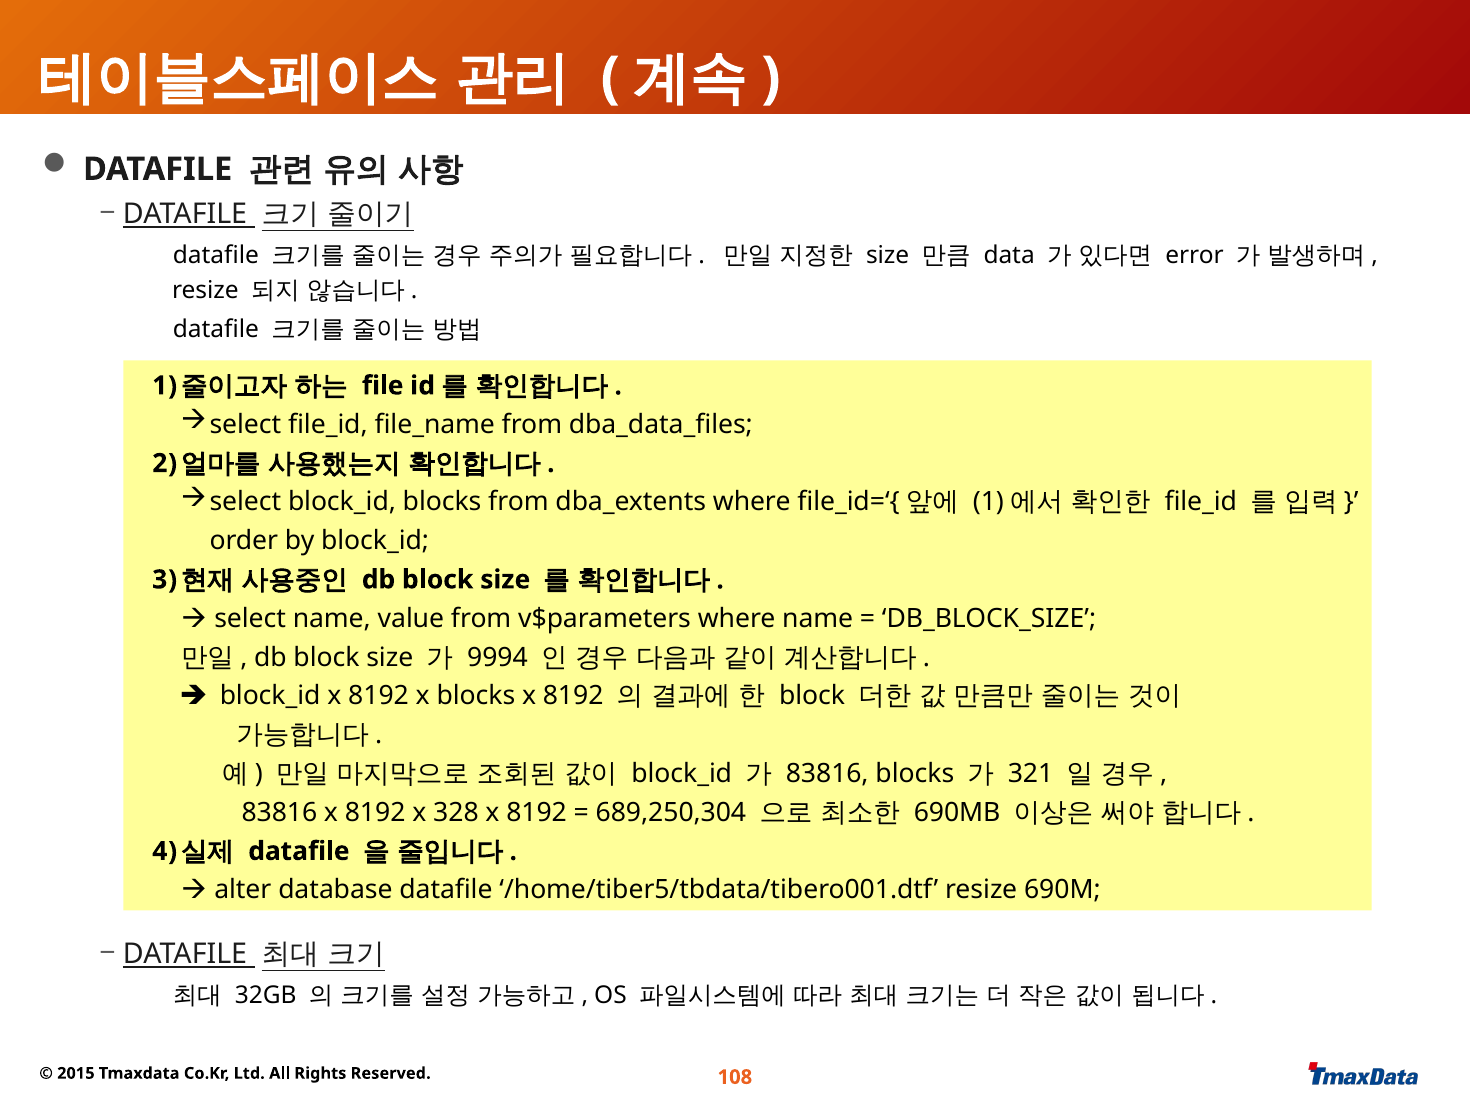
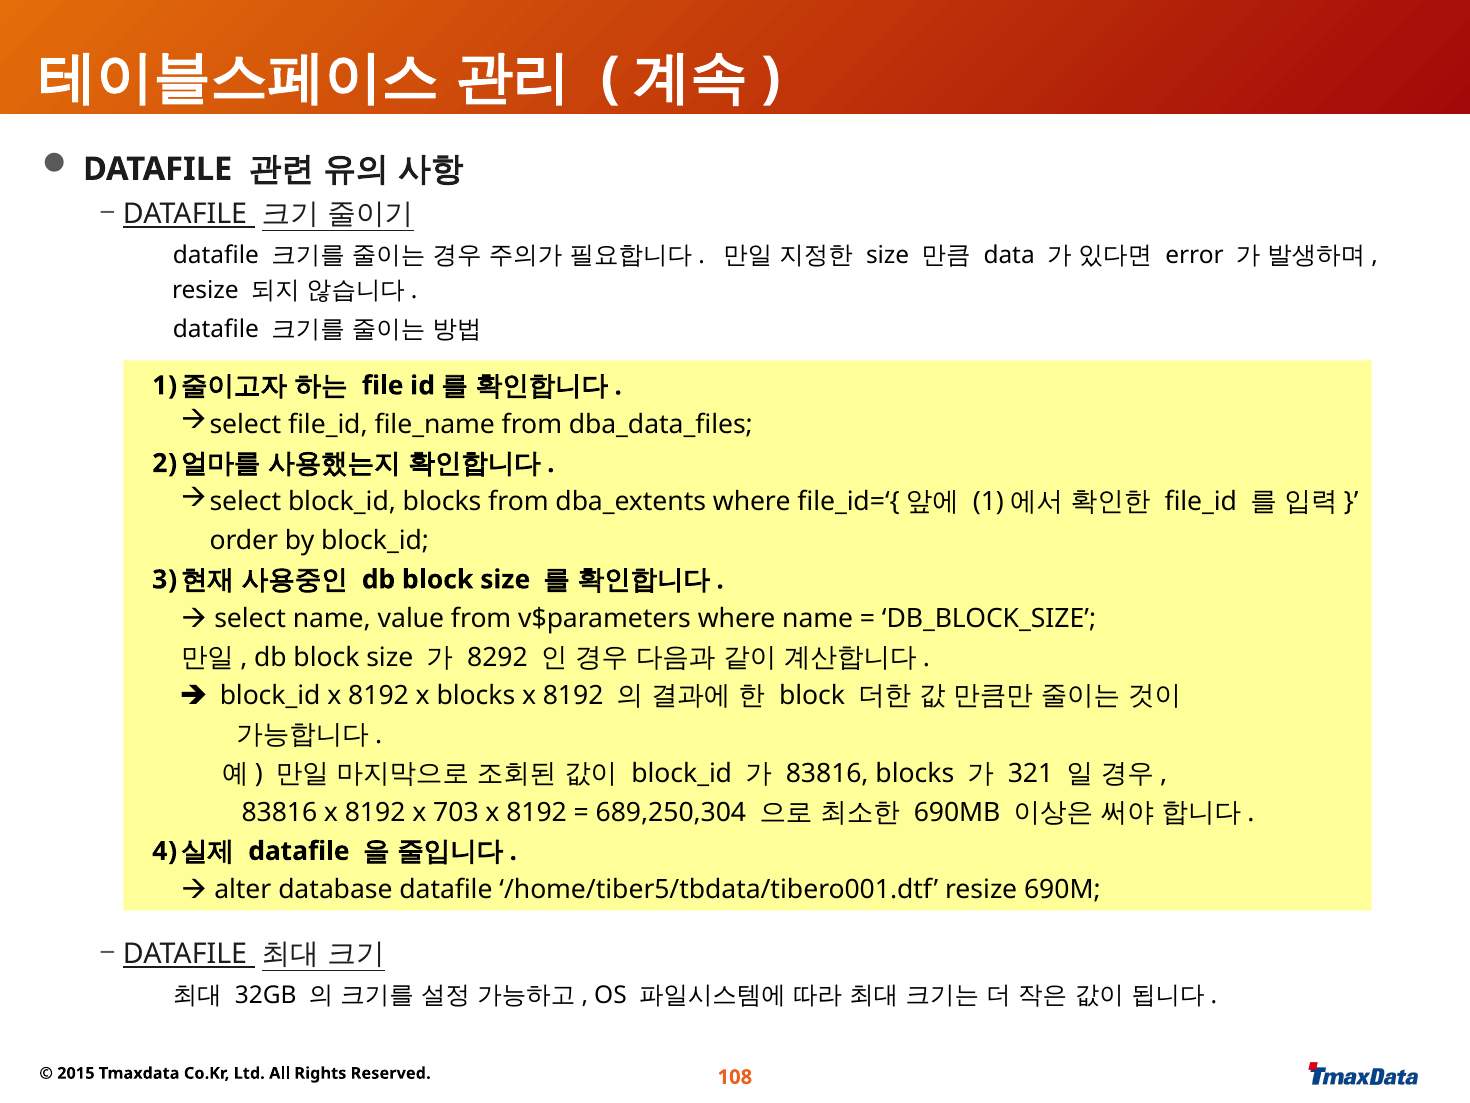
9994: 9994 -> 8292 (497, 657)
328: 328 -> 703 (456, 812)
